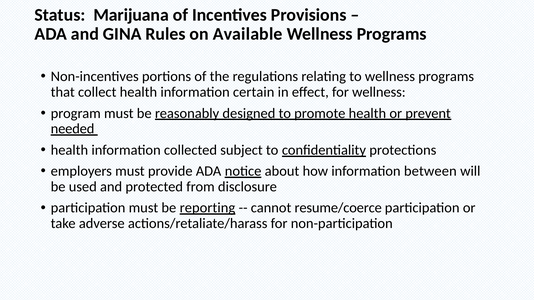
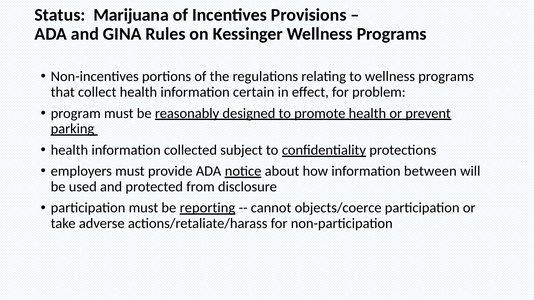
Available: Available -> Kessinger (248, 34)
for wellness: wellness -> problem (379, 92)
needed: needed -> parking (72, 129)
resume/coerce: resume/coerce -> objects/coerce (338, 208)
